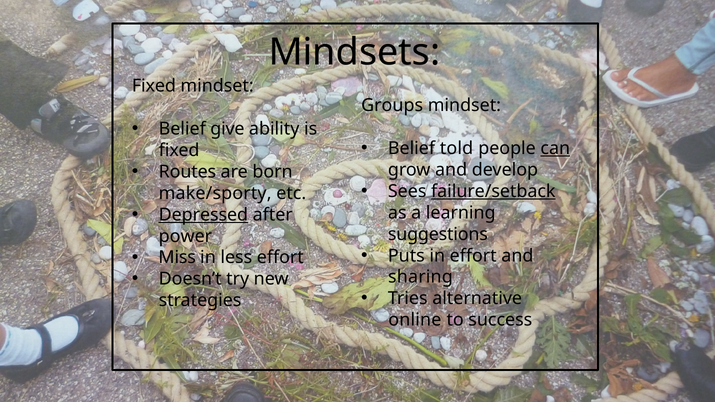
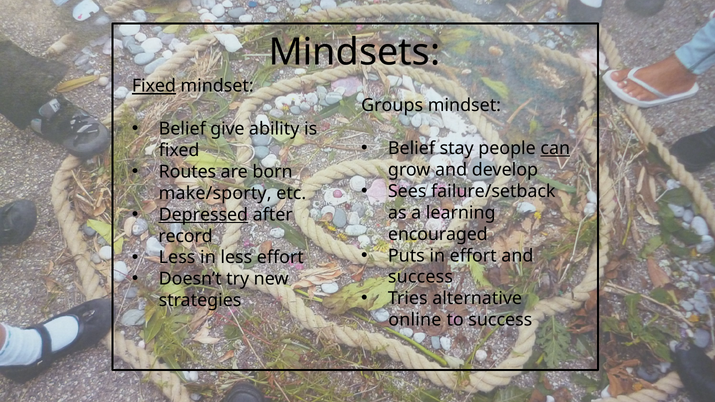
Fixed underline: none -> present (154, 86)
told: told -> stay (457, 149)
failure/setback underline: present -> none (493, 191)
suggestions: suggestions -> encouraged (438, 234)
power: power -> record (186, 236)
Miss: Miss -> Less (177, 258)
sharing: sharing -> success (420, 277)
